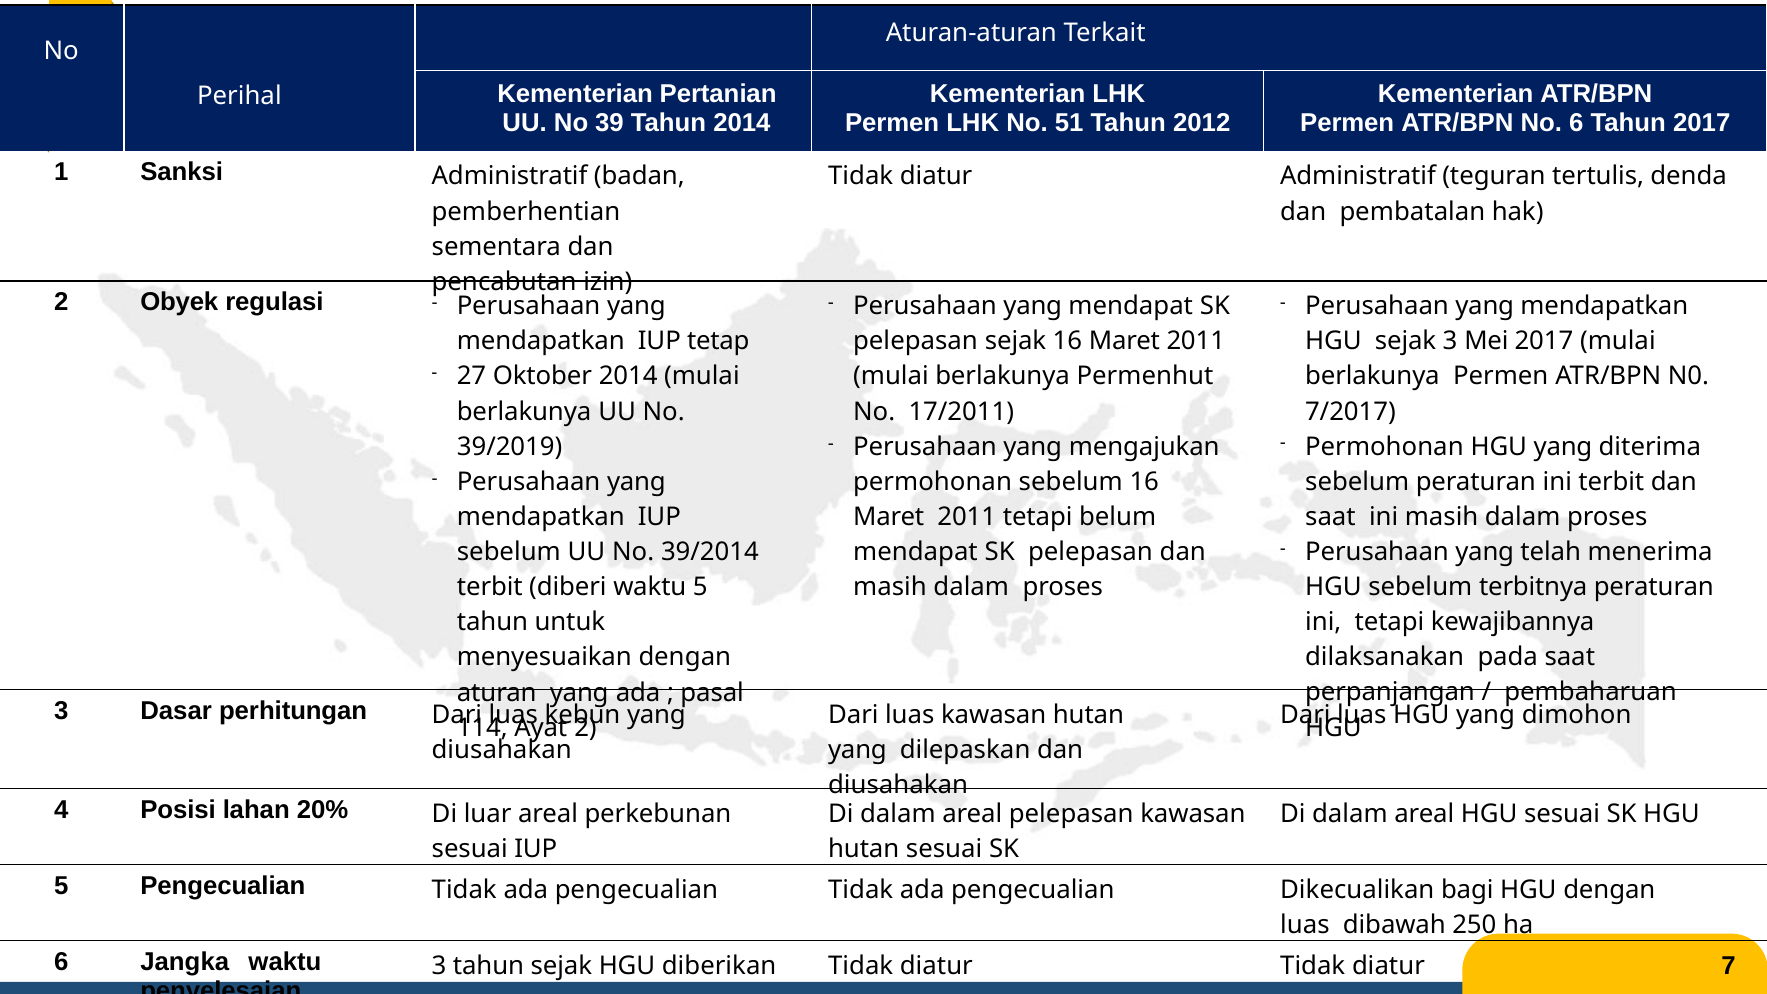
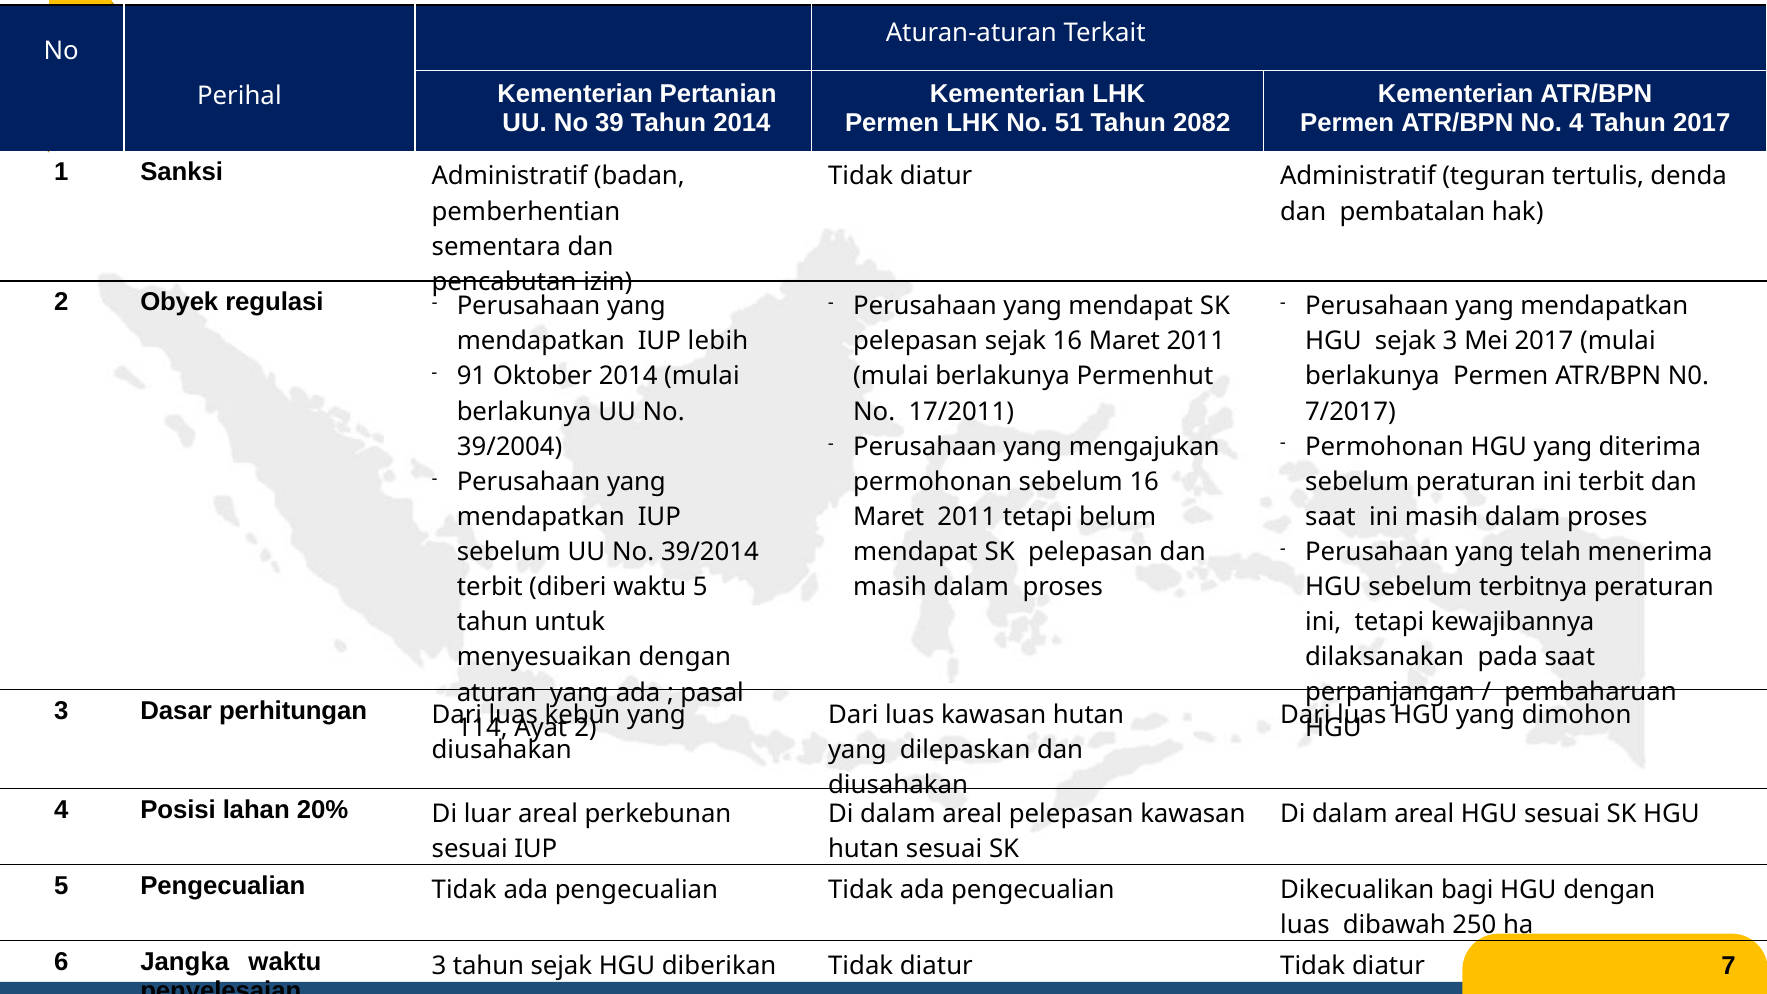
2012: 2012 -> 2082 (1202, 123)
No 6: 6 -> 4 (1576, 123)
tetap: tetap -> lebih (718, 341)
27: 27 -> 91 (472, 376)
39/2019: 39/2019 -> 39/2004 (510, 447)
